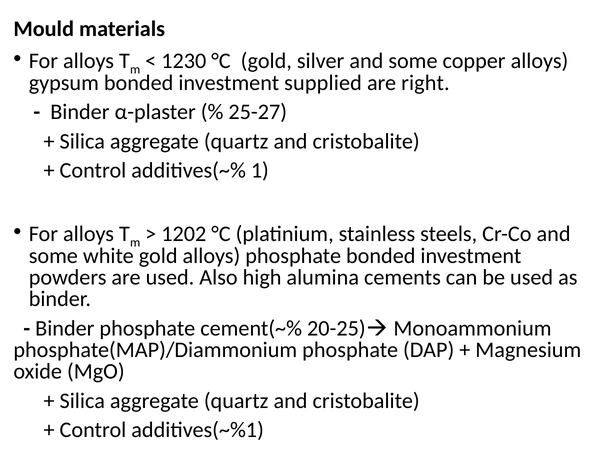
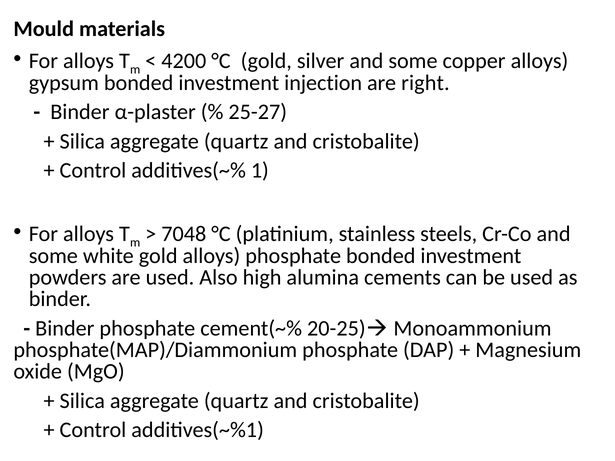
1230: 1230 -> 4200 (184, 61)
supplied: supplied -> injection (323, 83)
1202: 1202 -> 7048 (184, 234)
